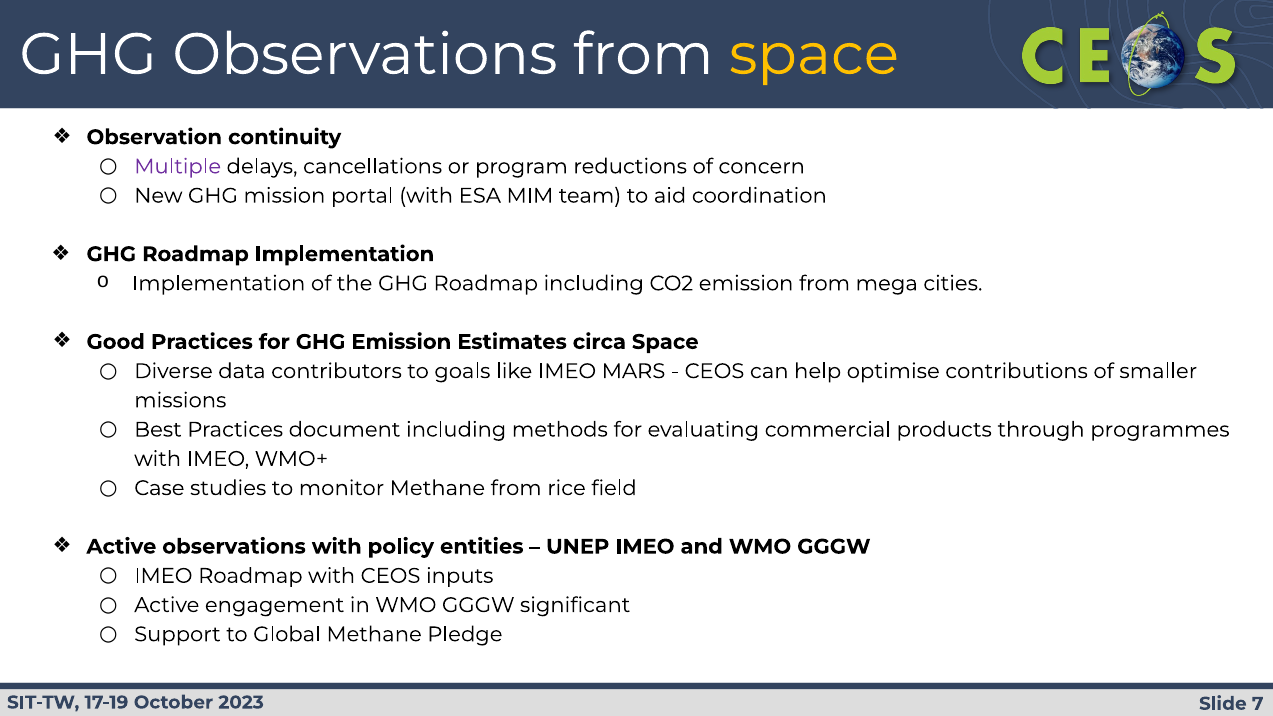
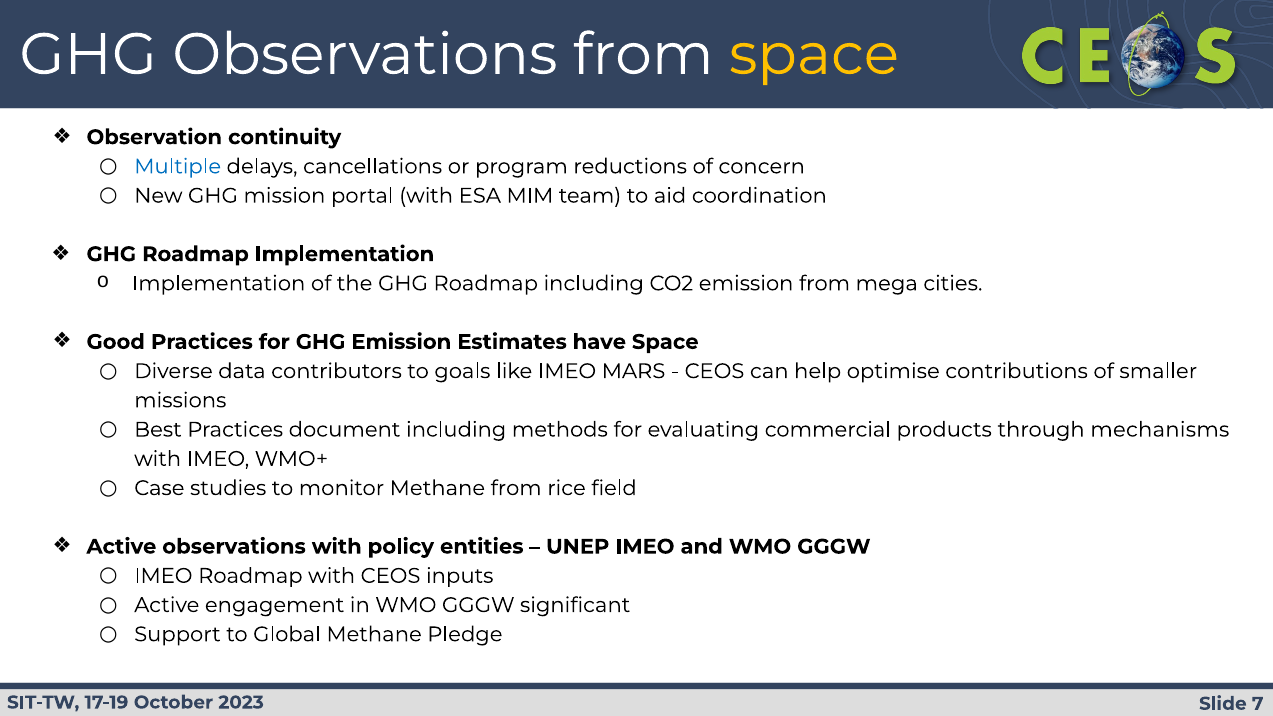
Multiple colour: purple -> blue (178, 166)
circa: circa -> have (599, 342)
programmes: programmes -> mechanisms (1160, 430)
